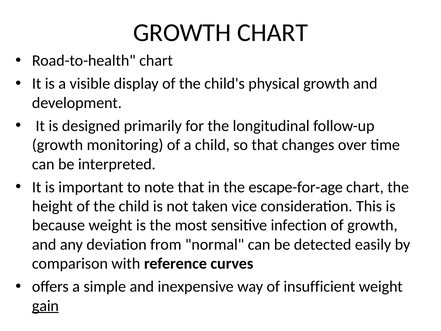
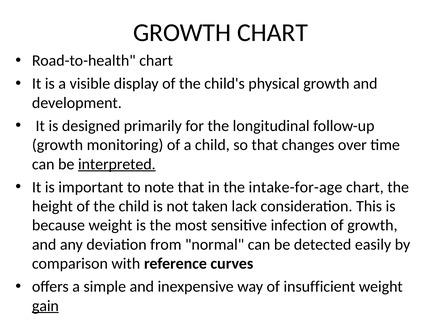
interpreted underline: none -> present (117, 164)
escape-for-age: escape-for-age -> intake-for-age (295, 187)
vice: vice -> lack (244, 206)
